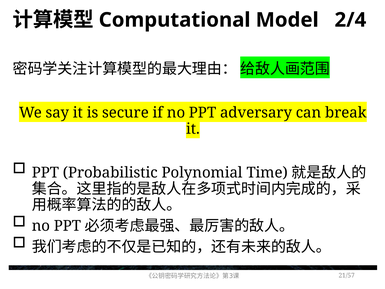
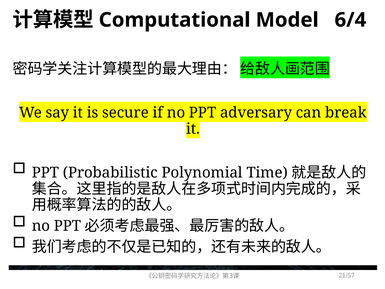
2/4: 2/4 -> 6/4 (350, 20)
